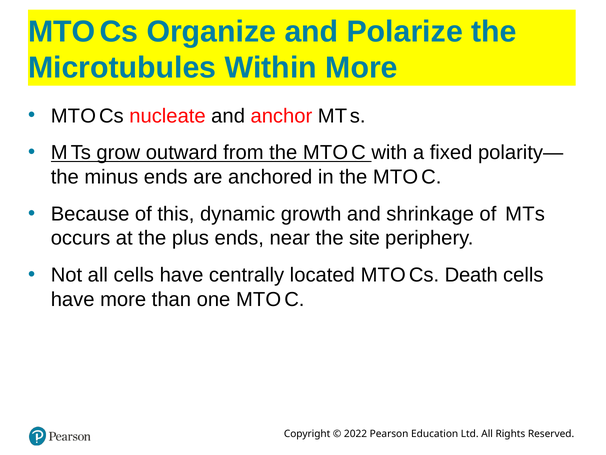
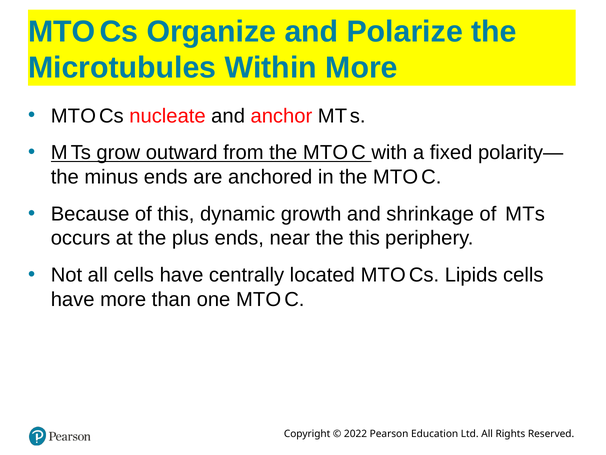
the site: site -> this (364, 238)
Death: Death -> Lipids (471, 275)
